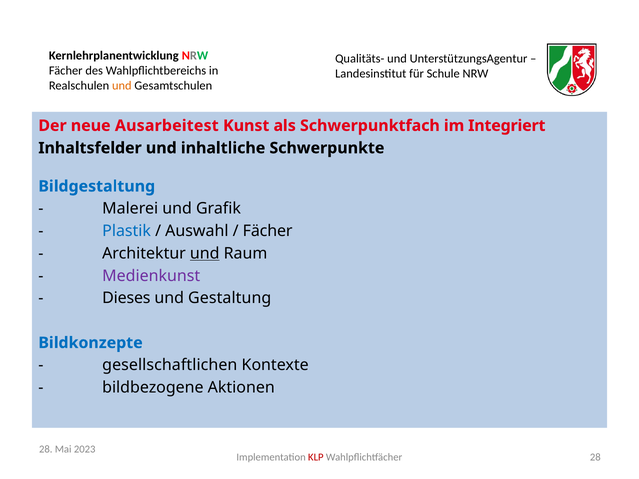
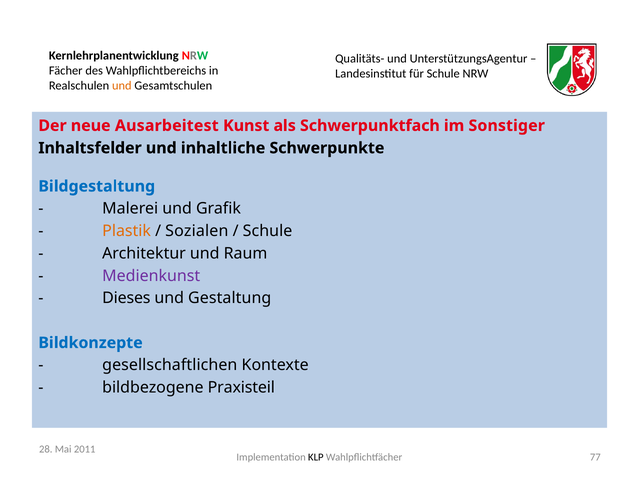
Integriert: Integriert -> Sonstiger (507, 126)
Plastik colour: blue -> orange (127, 231)
Auswahl: Auswahl -> Sozialen (197, 231)
Fächer: Fächer -> Schule (268, 231)
und underline: present -> none (205, 254)
Aktionen: Aktionen -> Praxisteil (241, 388)
2023: 2023 -> 2011 (85, 449)
KLP colour: red -> black (316, 458)
Wahlpflichtfächer 28: 28 -> 77 (595, 458)
